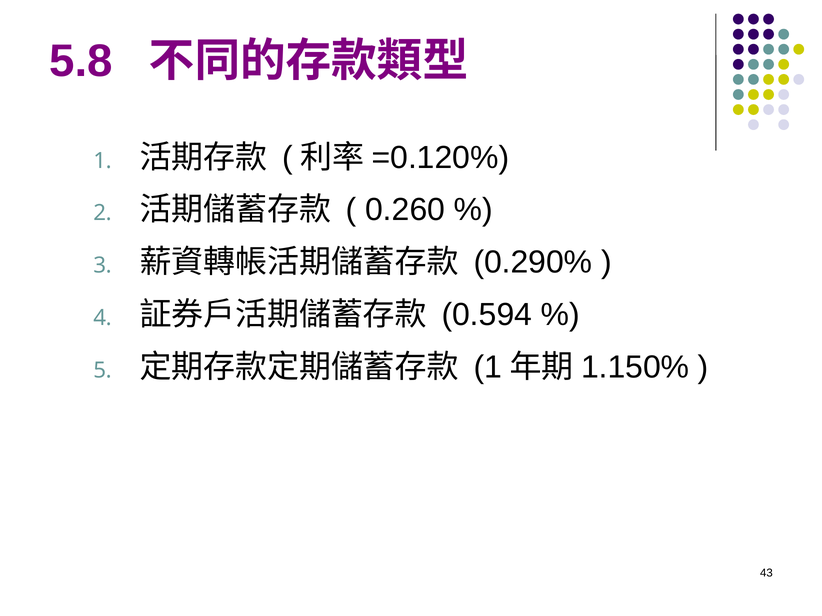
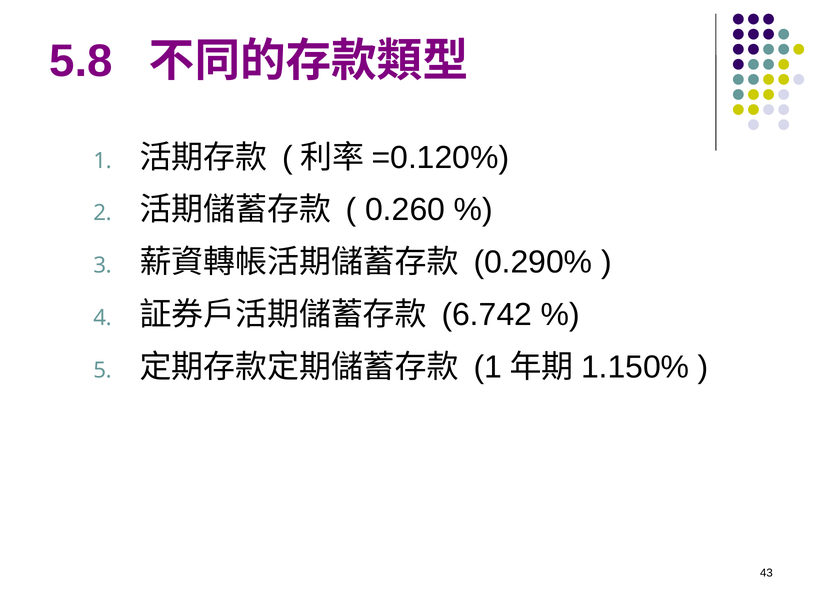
0.594: 0.594 -> 6.742 (487, 315)
